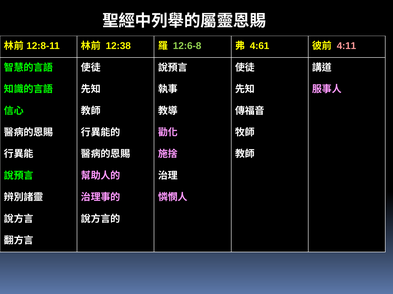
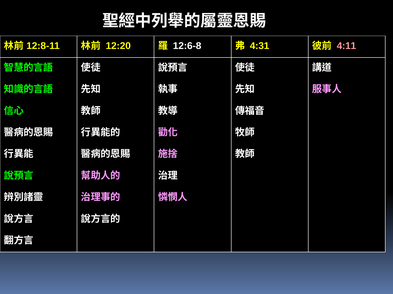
12:38: 12:38 -> 12:20 (118, 46)
12:6-8 colour: light green -> white (187, 46)
4:61: 4:61 -> 4:31 (260, 46)
